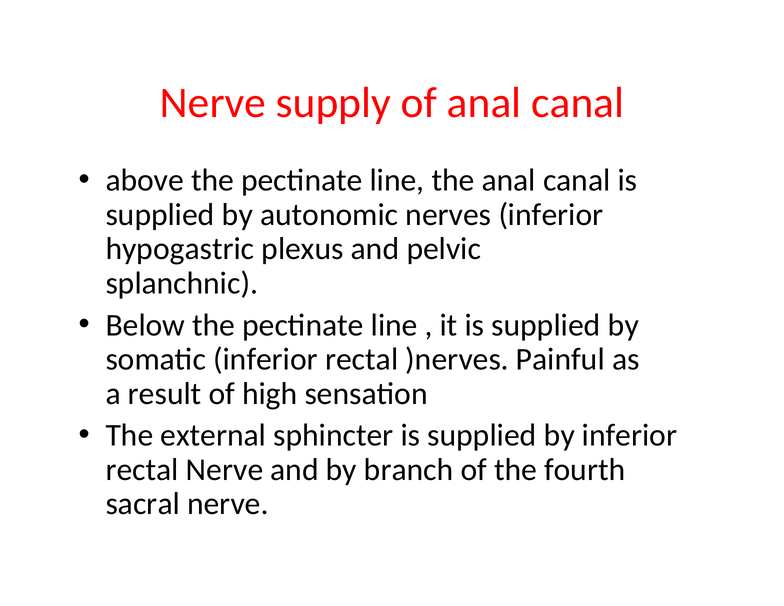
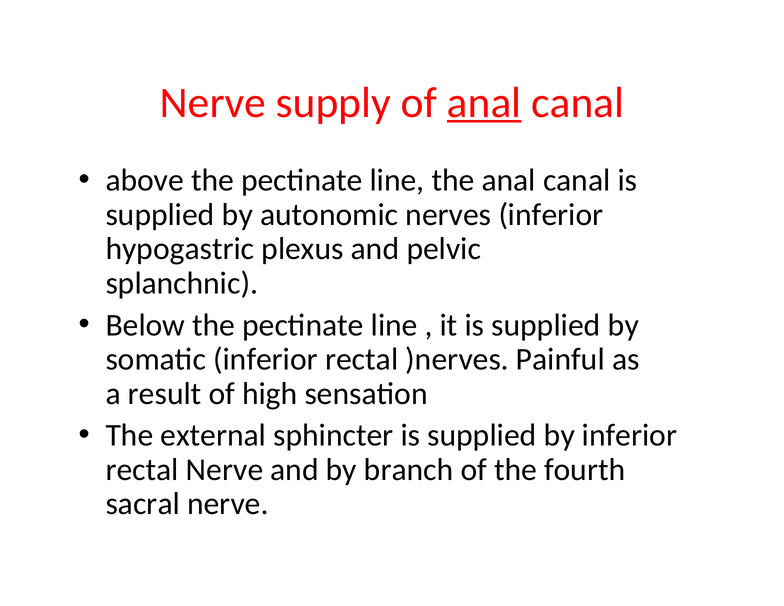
anal underline: none -> present (484, 103)
